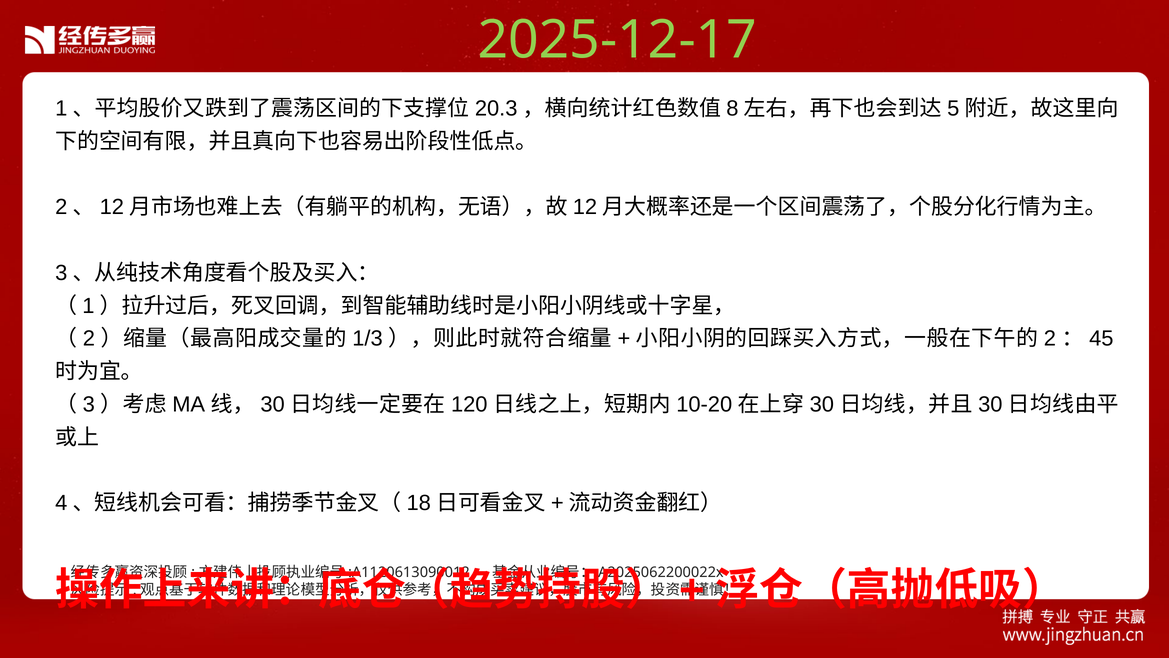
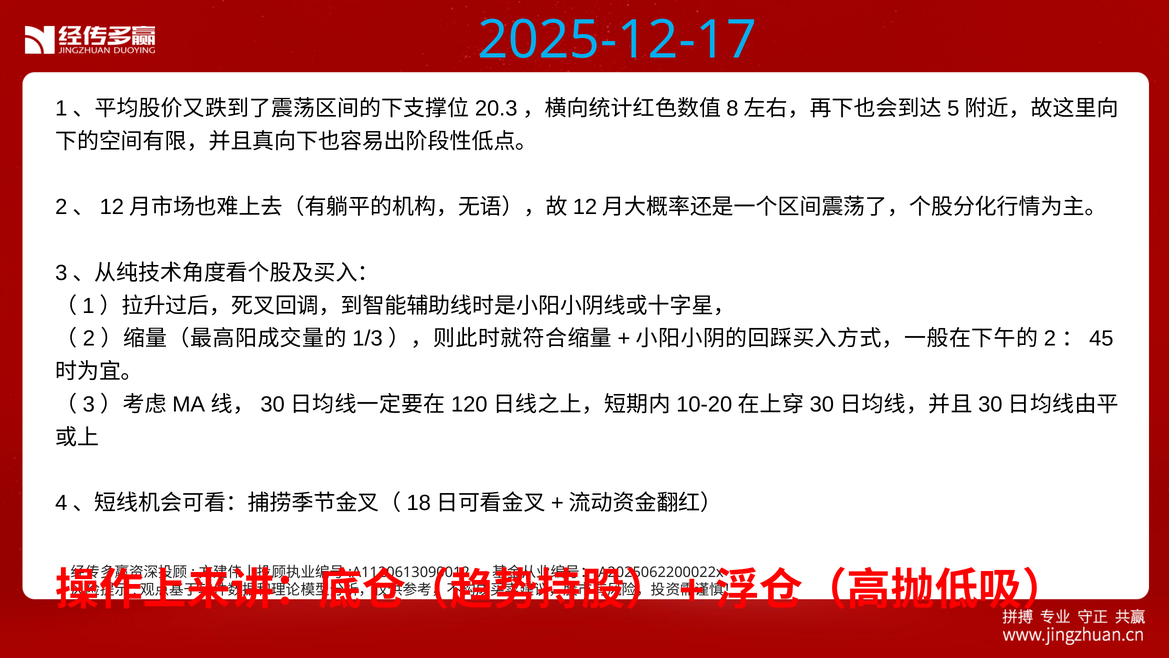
2025-12-17 colour: light green -> light blue (617, 40)
